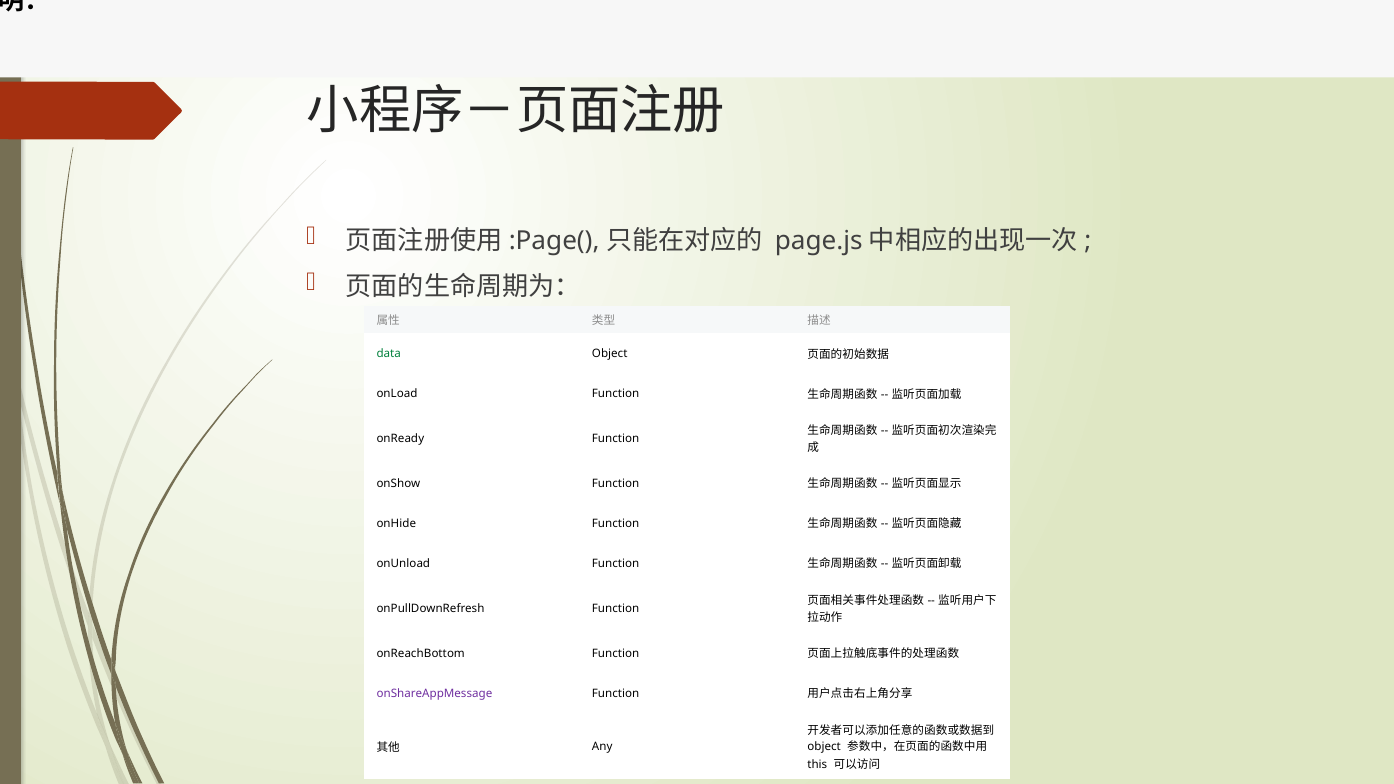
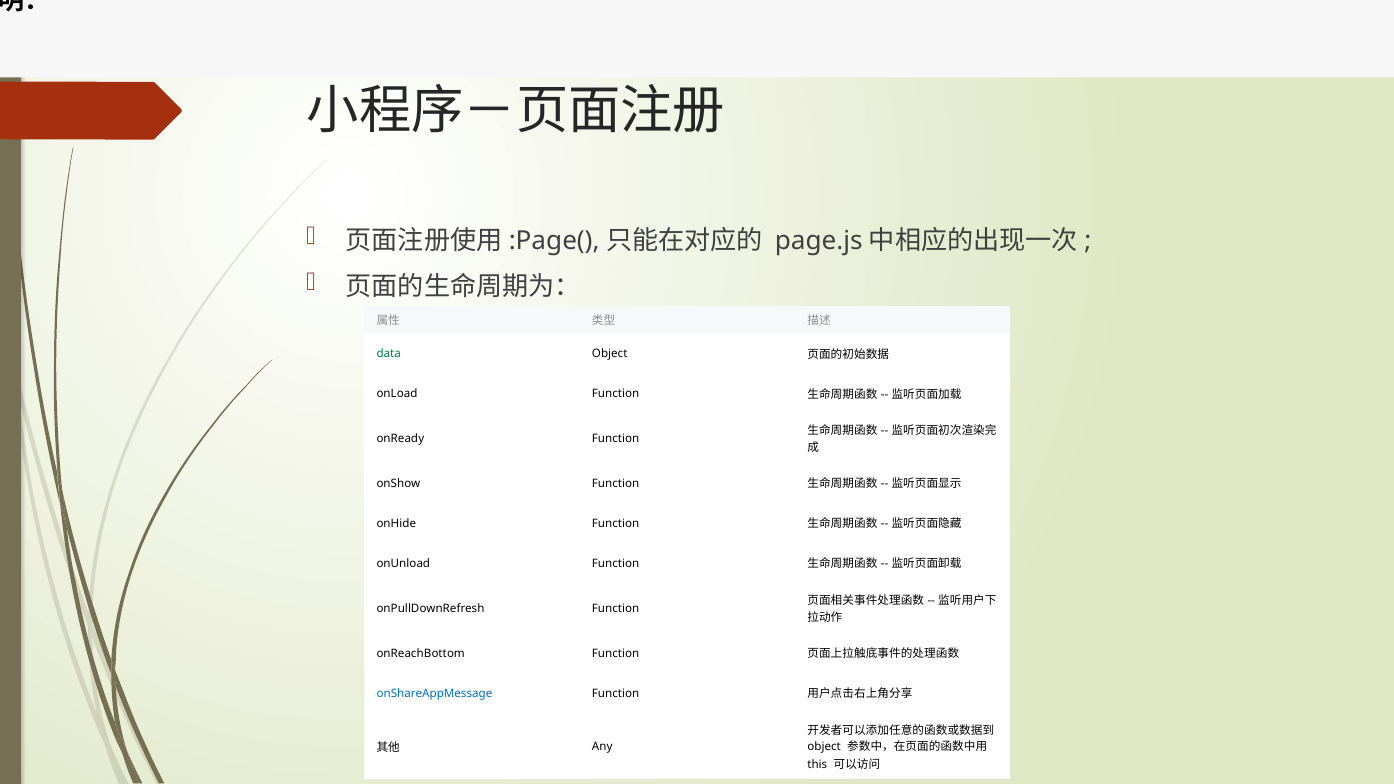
onShareAppMessage colour: purple -> blue (434, 693)
